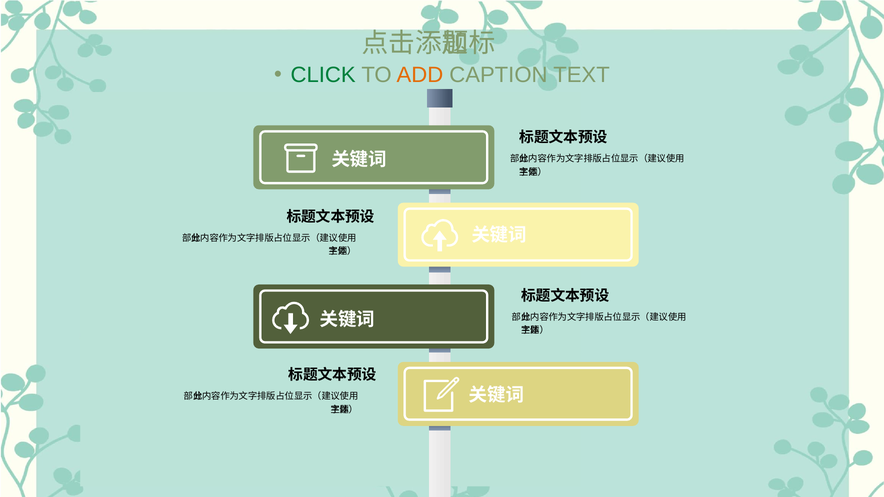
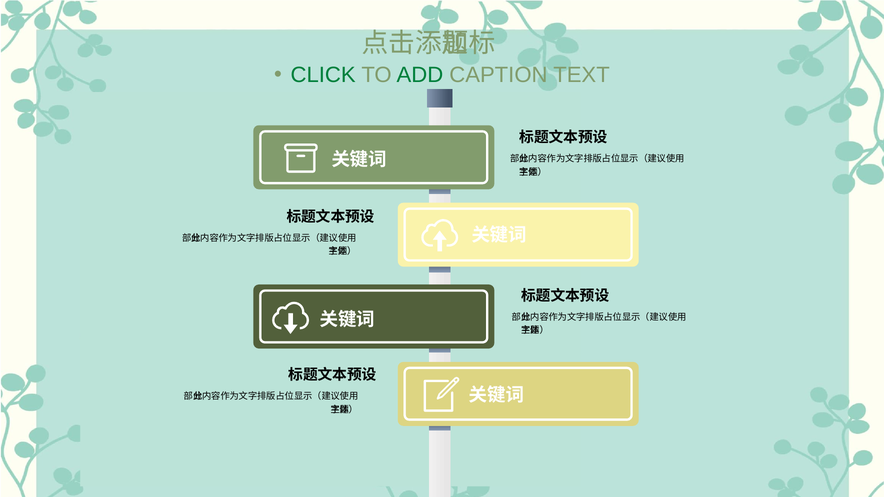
ADD colour: orange -> green (420, 75)
